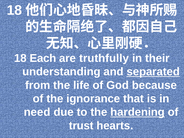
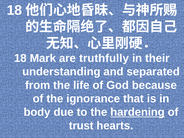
Each: Each -> Mark (43, 58)
separated underline: present -> none (153, 72)
need: need -> body (37, 112)
